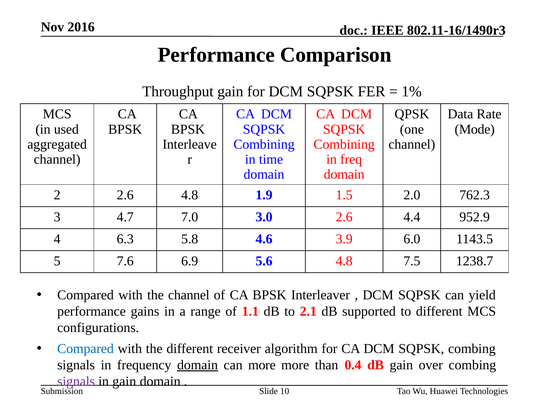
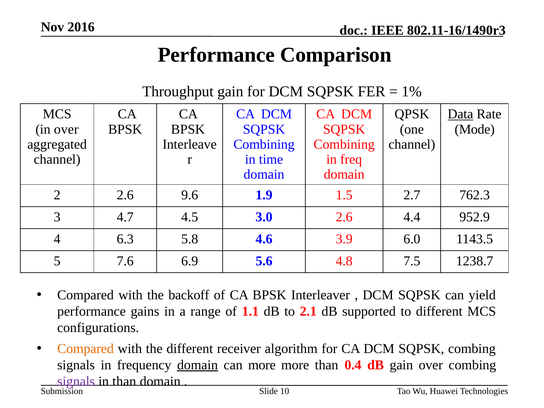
Data underline: none -> present (460, 114)
in used: used -> over (66, 129)
2.6 4.8: 4.8 -> 9.6 (190, 195)
2.0: 2.0 -> 2.7 (412, 195)
7.0: 7.0 -> 4.5 (190, 217)
the channel: channel -> backoff (189, 295)
Compared colour: blue -> orange (85, 349)
in gain: gain -> than (124, 381)
